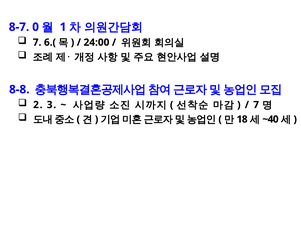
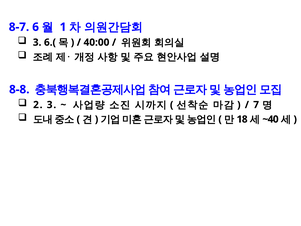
0: 0 -> 6 (36, 27)
7: 7 -> 3 (37, 42)
24:00: 24:00 -> 40:00 (96, 42)
